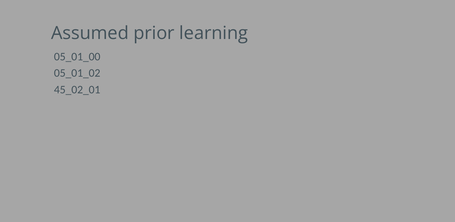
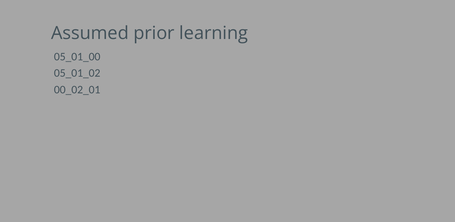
45_02_01: 45_02_01 -> 00_02_01 (77, 90)
